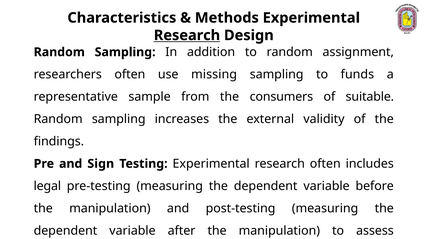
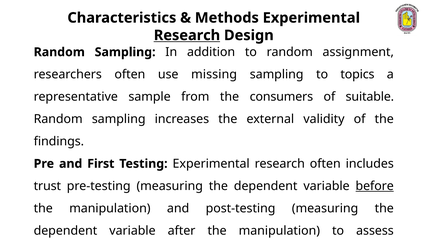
funds: funds -> topics (357, 74)
Sign: Sign -> First (101, 164)
legal: legal -> trust (47, 186)
before underline: none -> present (375, 186)
